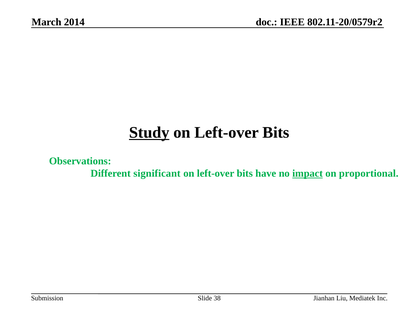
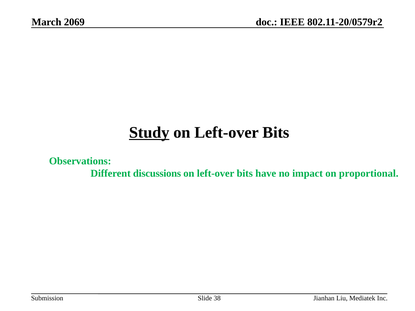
2014: 2014 -> 2069 (74, 22)
significant: significant -> discussions (157, 174)
impact underline: present -> none (308, 174)
